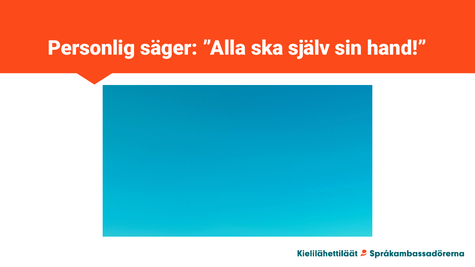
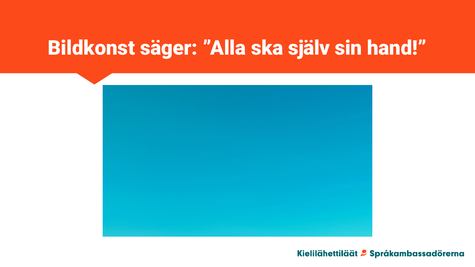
Personlig: Personlig -> Bildkonst (91, 48)
